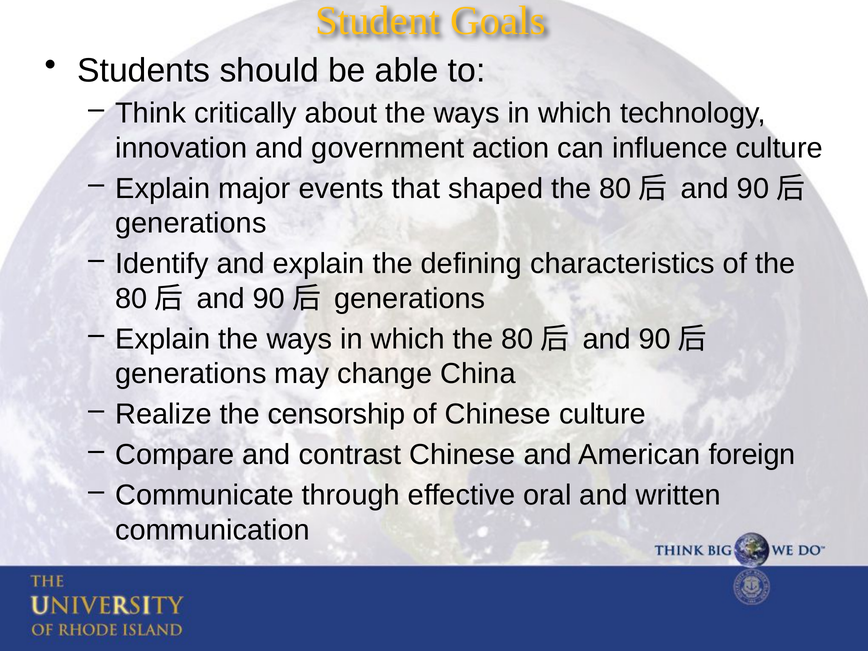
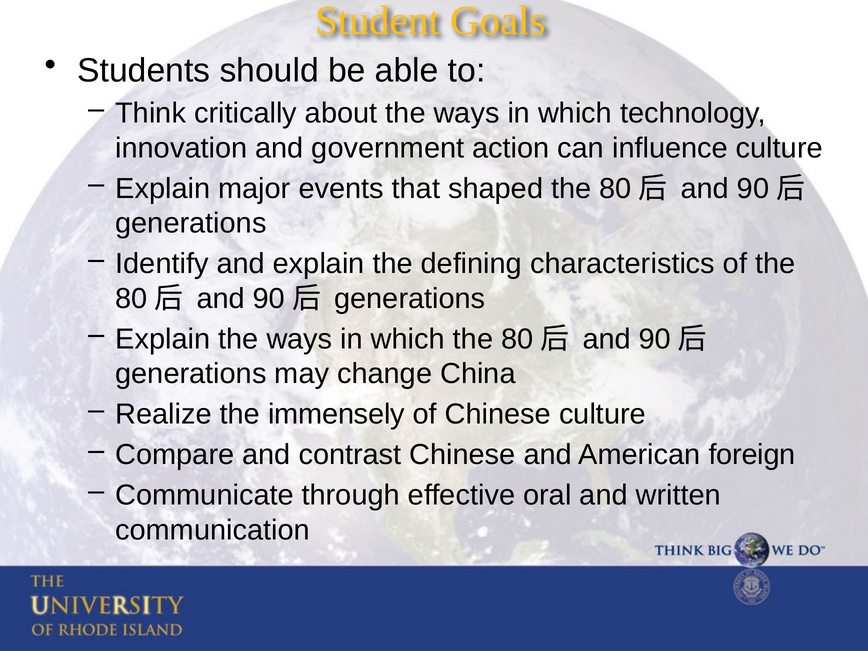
censorship: censorship -> immensely (336, 414)
